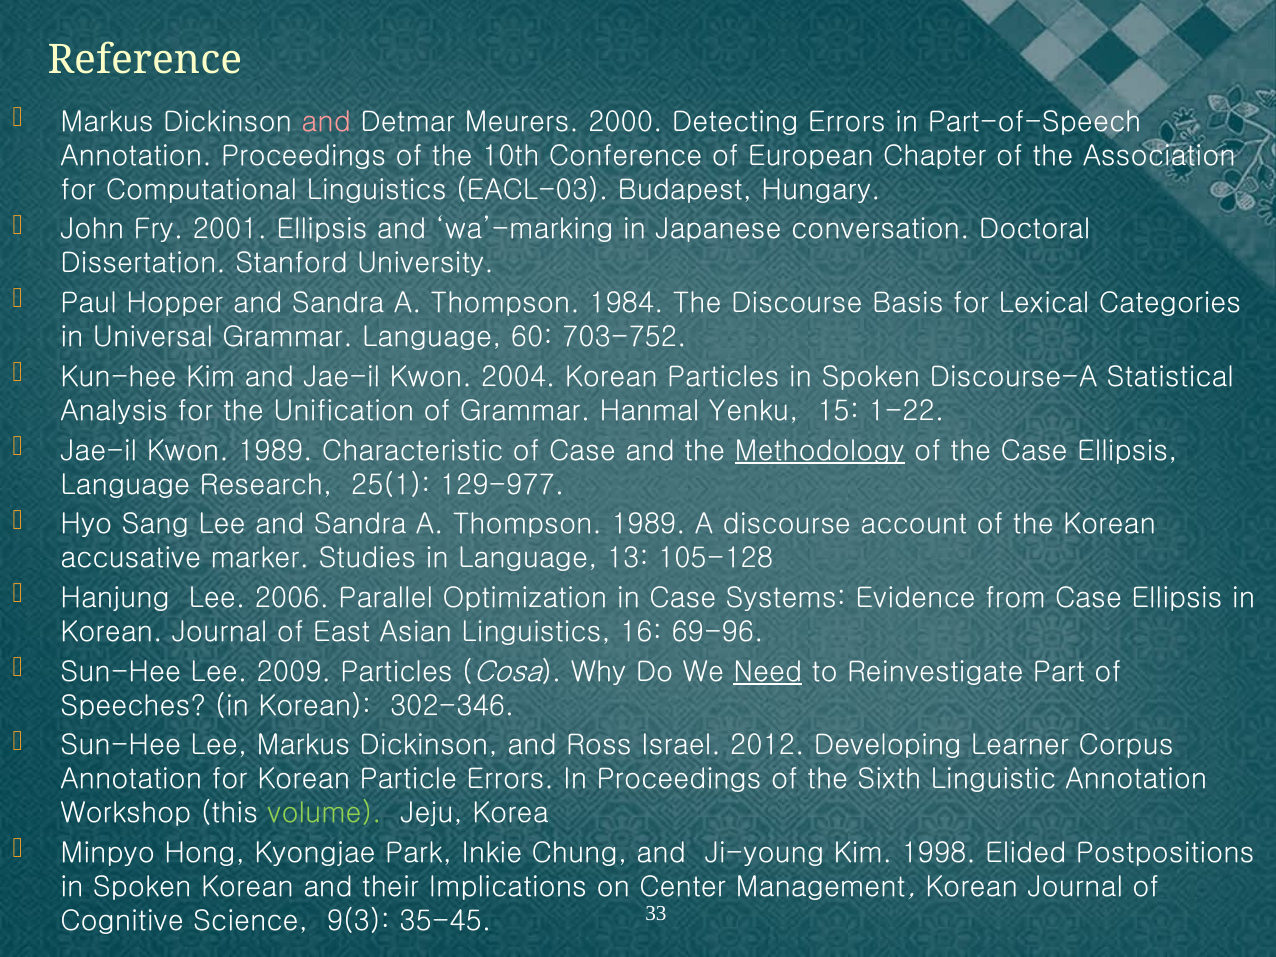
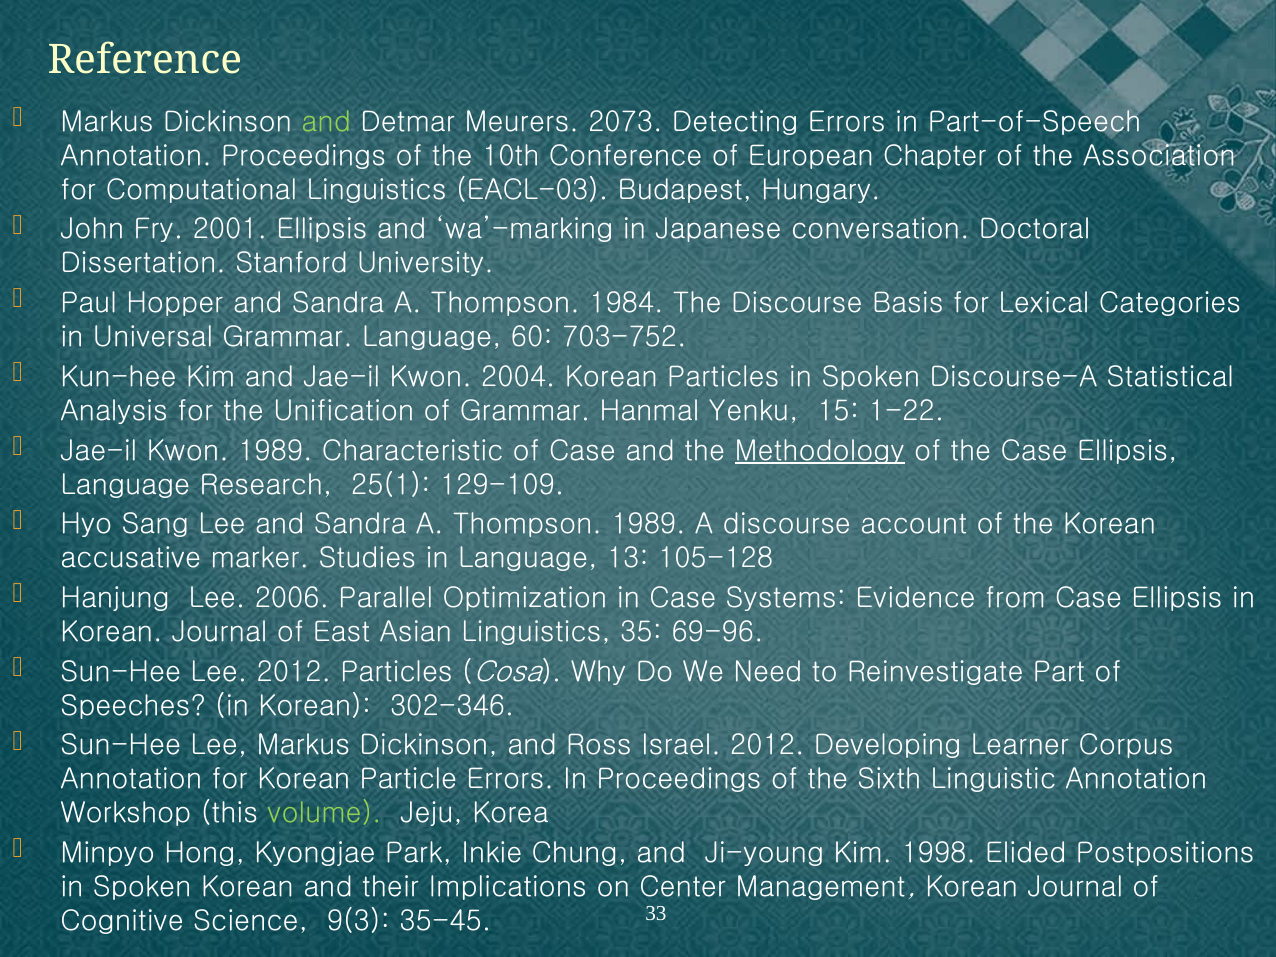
and colour: pink -> light green (326, 122)
2000: 2000 -> 2073 (625, 122)
129-977: 129-977 -> 129-109 (502, 485)
16: 16 -> 35 (641, 632)
Lee 2009: 2009 -> 2012 (294, 672)
Need underline: present -> none (768, 672)
